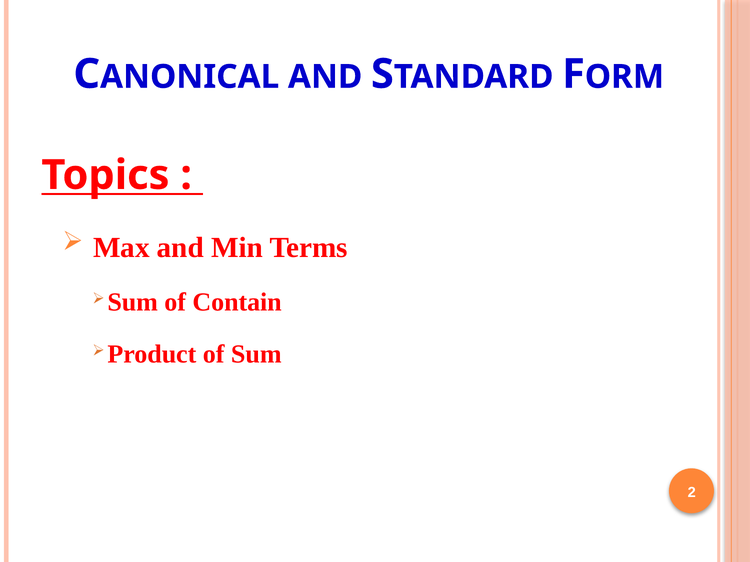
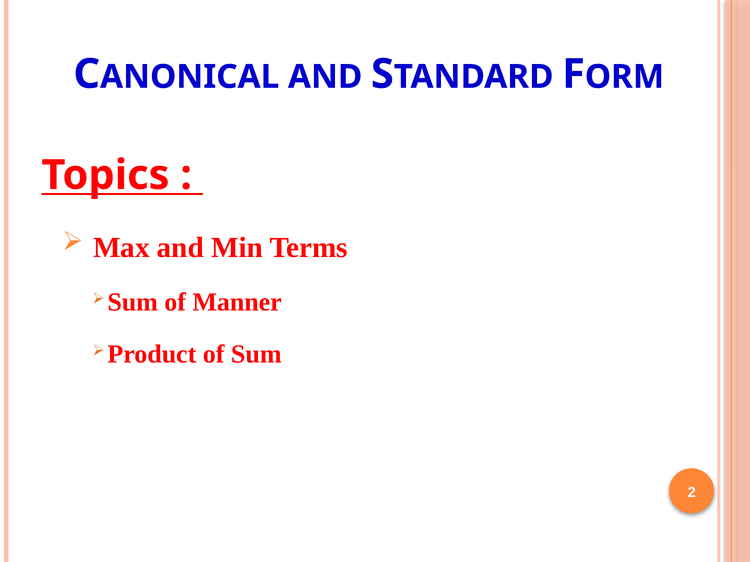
Contain: Contain -> Manner (237, 302)
